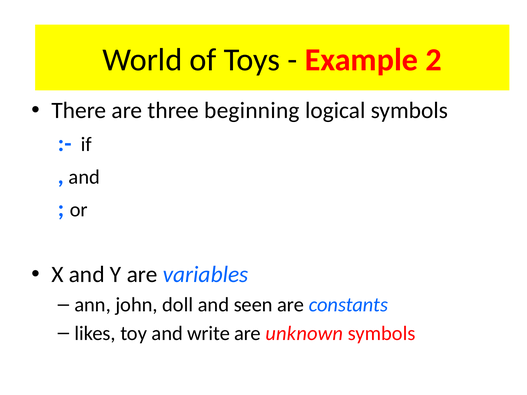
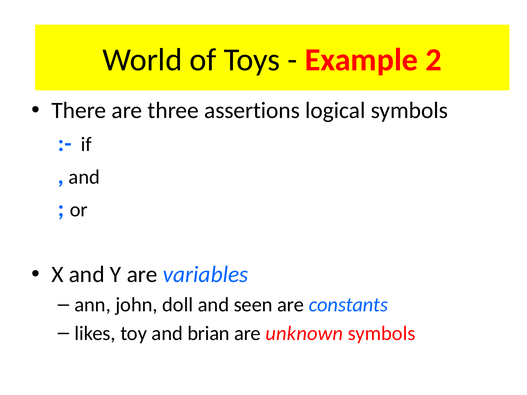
beginning: beginning -> assertions (252, 111)
write: write -> brian (209, 334)
